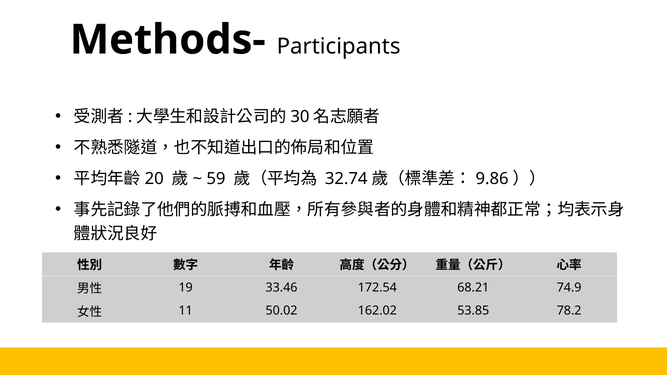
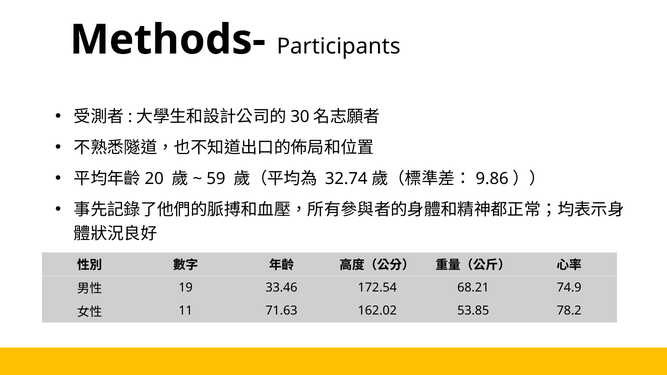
50.02: 50.02 -> 71.63 (282, 311)
